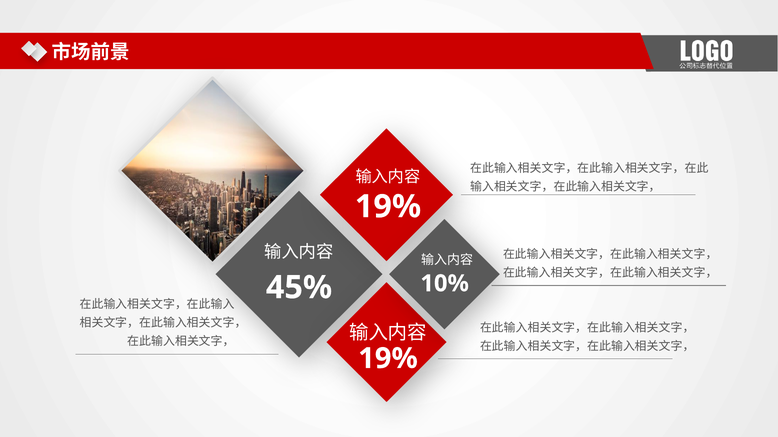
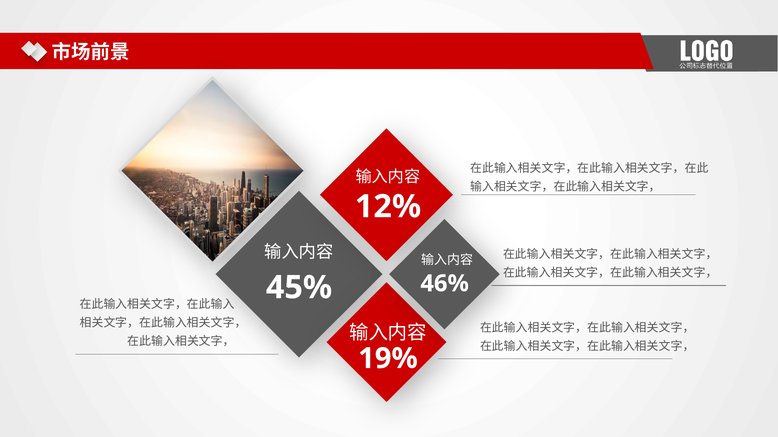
19%: 19% -> 12% (388, 207)
10%: 10% -> 46% (445, 284)
